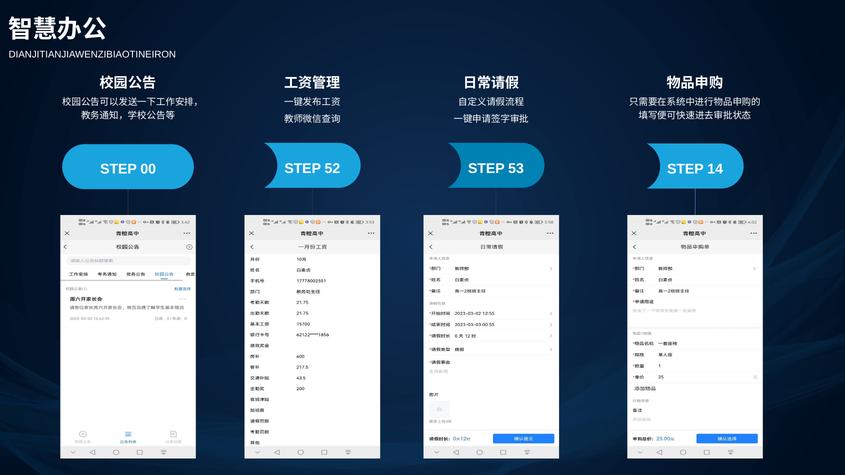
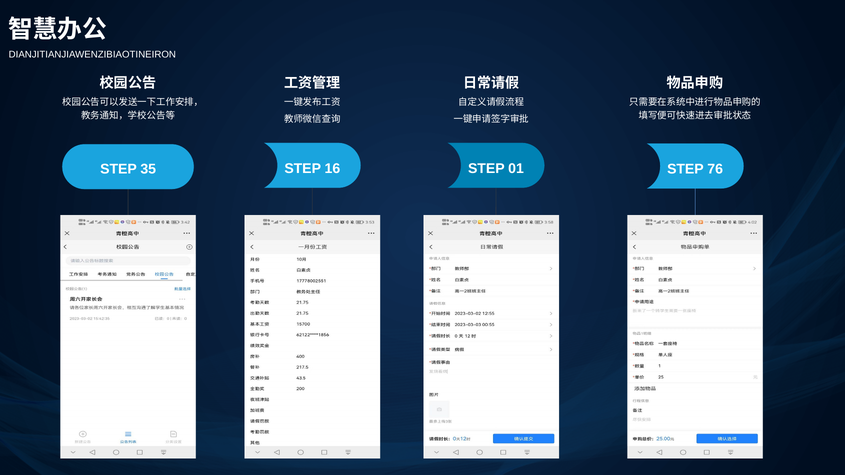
52: 52 -> 16 (332, 169)
53: 53 -> 01 (516, 169)
14: 14 -> 76 (715, 169)
00: 00 -> 35 (148, 169)
